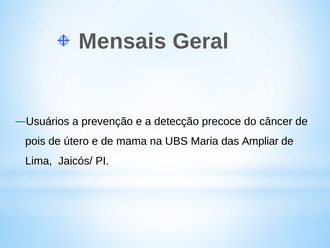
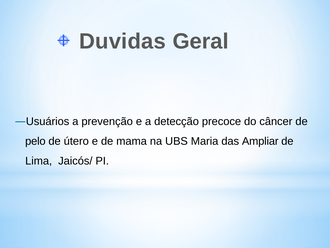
Mensais: Mensais -> Duvidas (122, 41)
pois: pois -> pelo (35, 141)
